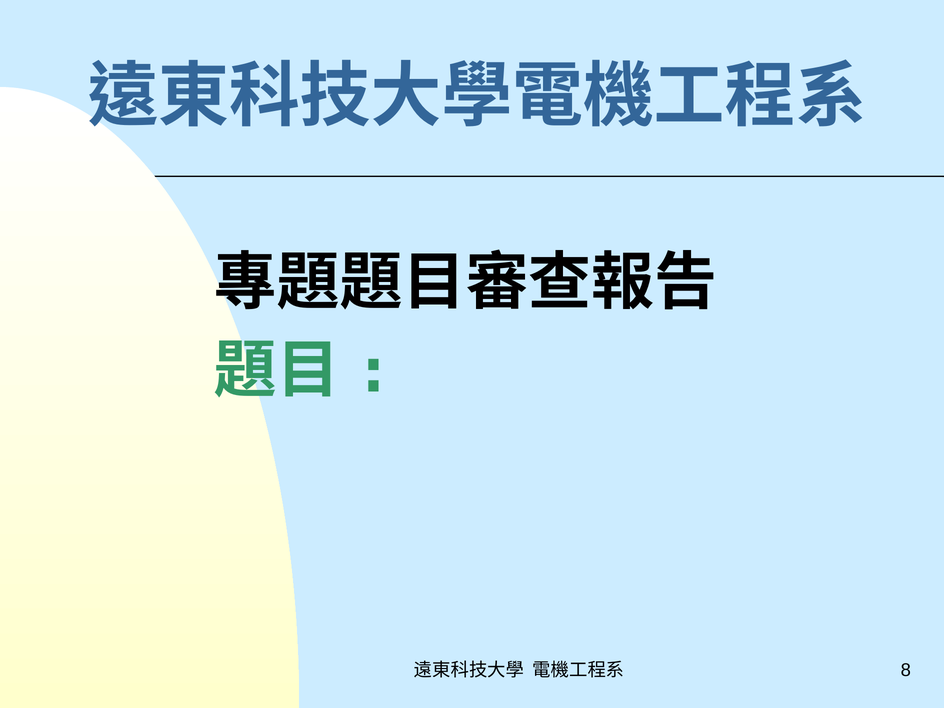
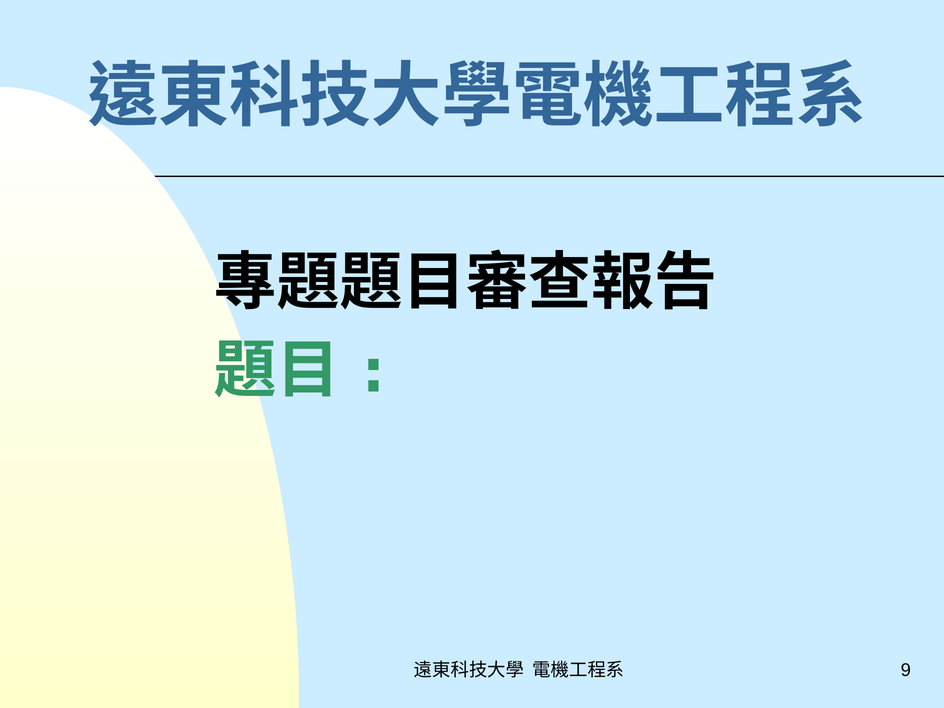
8: 8 -> 9 (906, 670)
